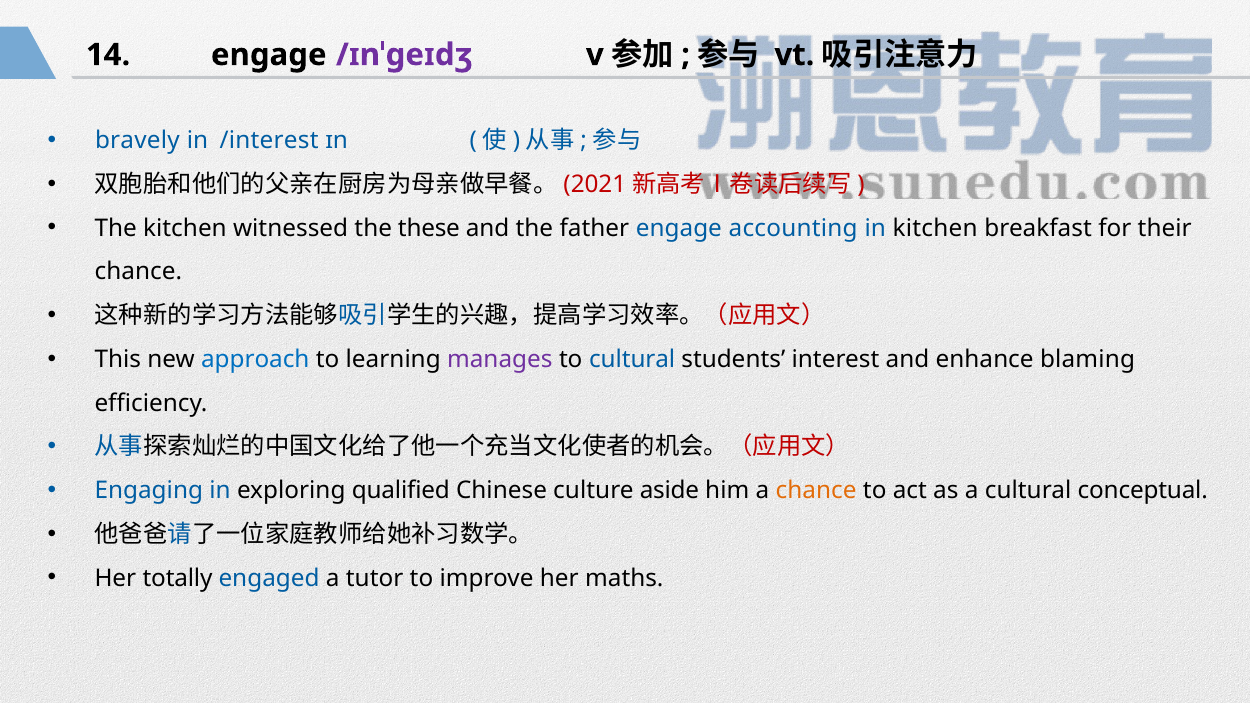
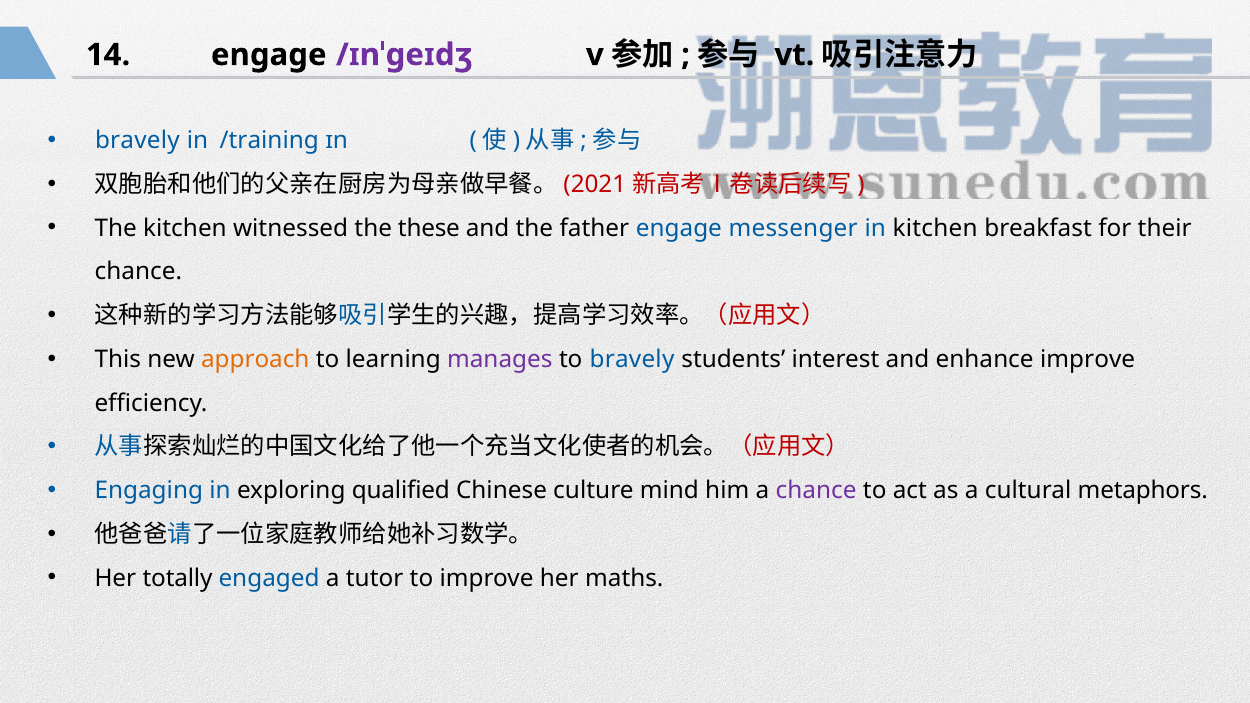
/interest: /interest -> /training (269, 141)
accounting: accounting -> messenger (793, 228)
approach colour: blue -> orange (255, 359)
to cultural: cultural -> bravely (632, 359)
enhance blaming: blaming -> improve (1088, 359)
aside: aside -> mind (669, 491)
chance colour: orange -> purple (816, 491)
conceptual: conceptual -> metaphors (1143, 491)
